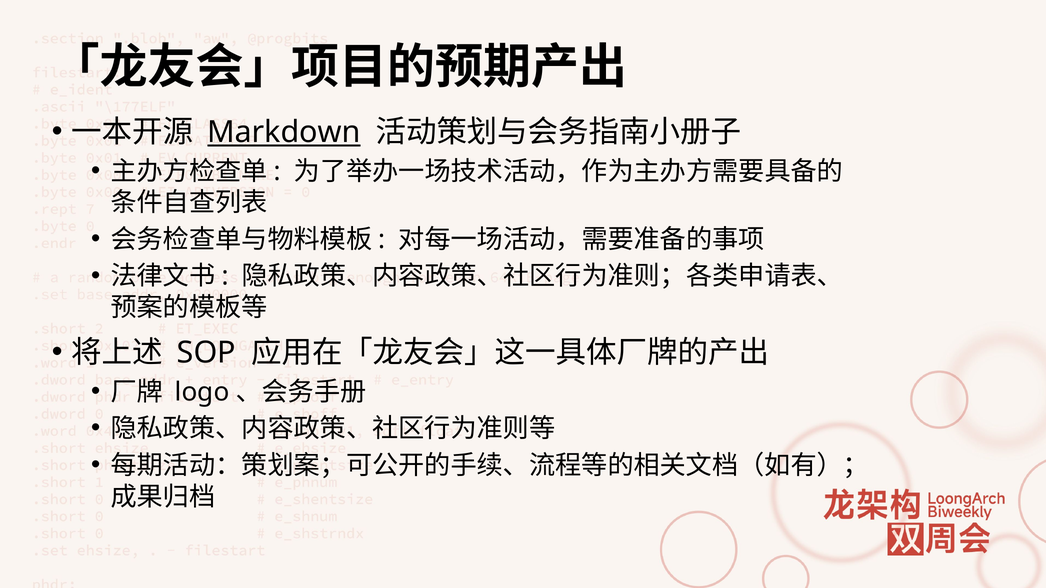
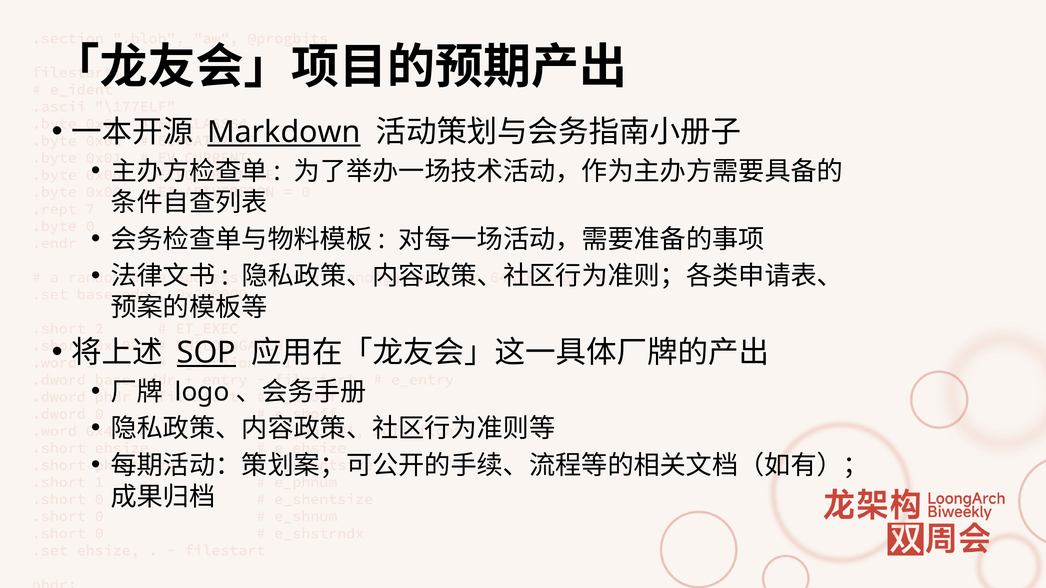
SOP underline: none -> present (206, 353)
